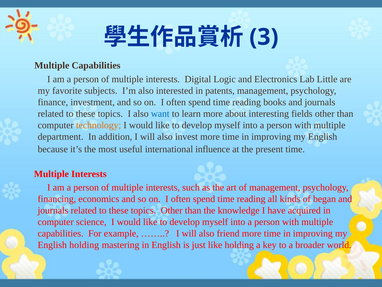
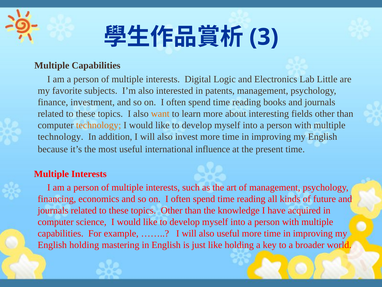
want colour: blue -> orange (160, 114)
department: department -> technology (61, 136)
began: began -> future (325, 199)
also friend: friend -> useful (228, 233)
